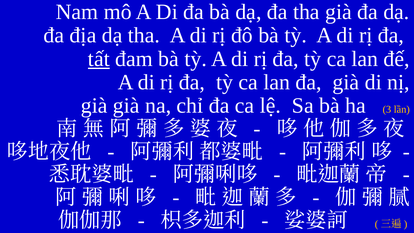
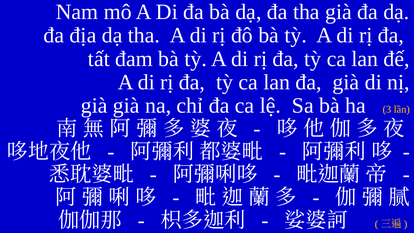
tất underline: present -> none (99, 59)
